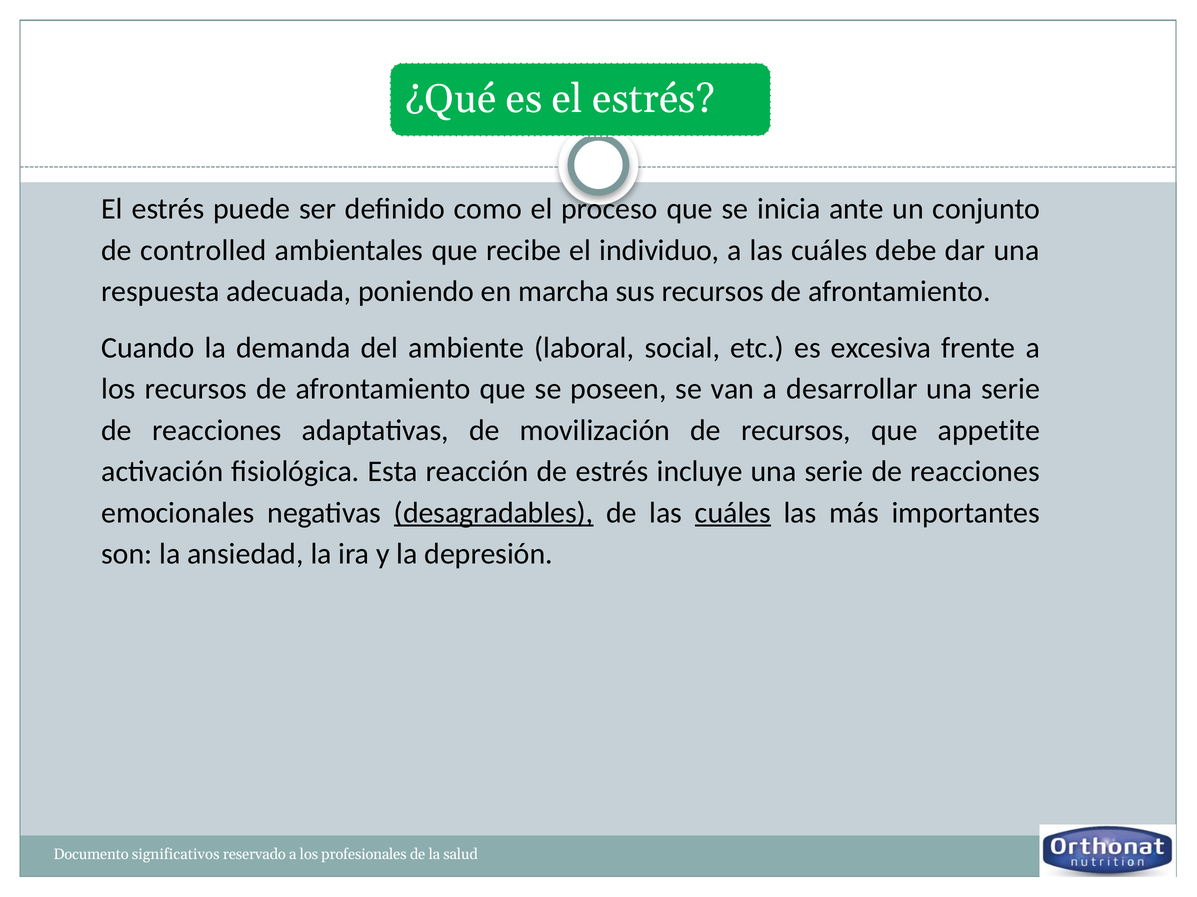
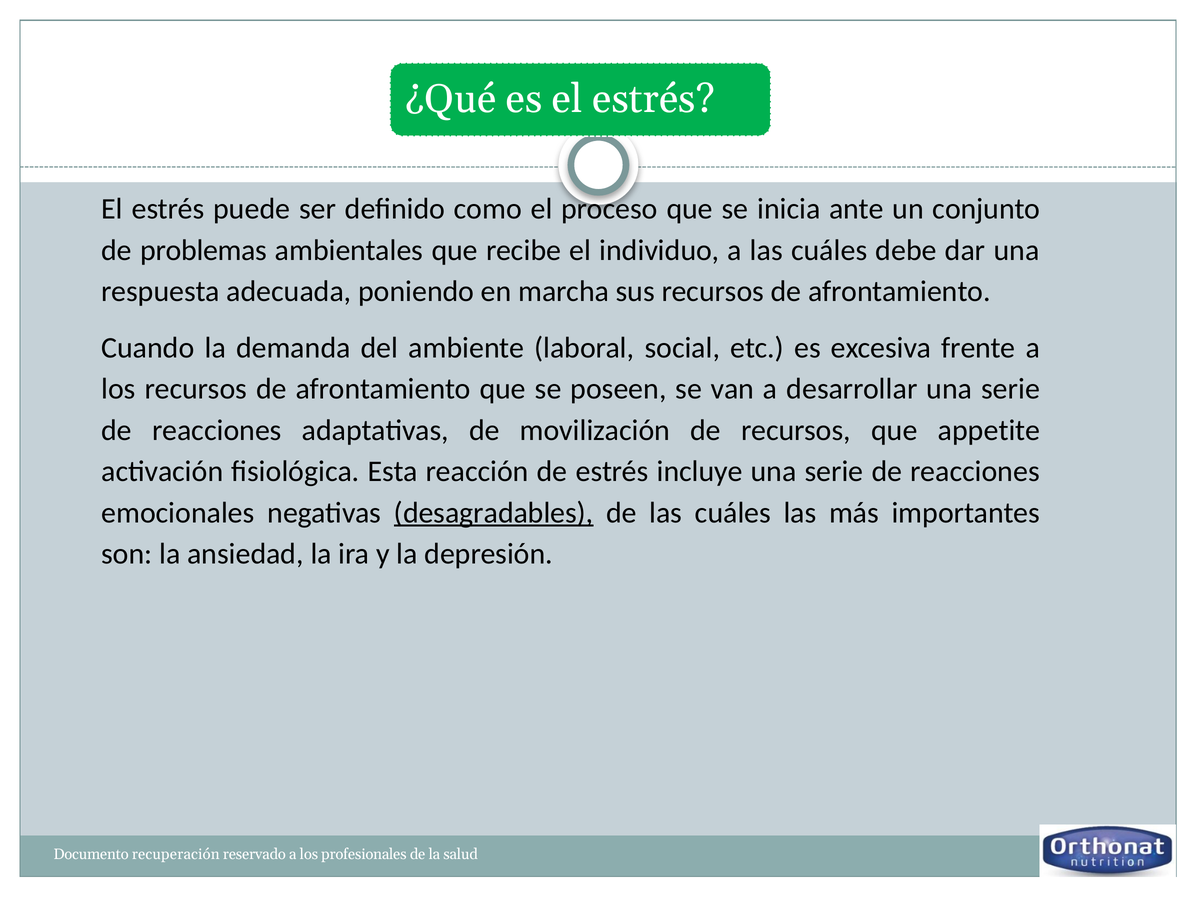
controlled: controlled -> problemas (204, 251)
cuáles underline: present -> none (733, 513)
significativos: significativos -> recuperación (176, 855)
